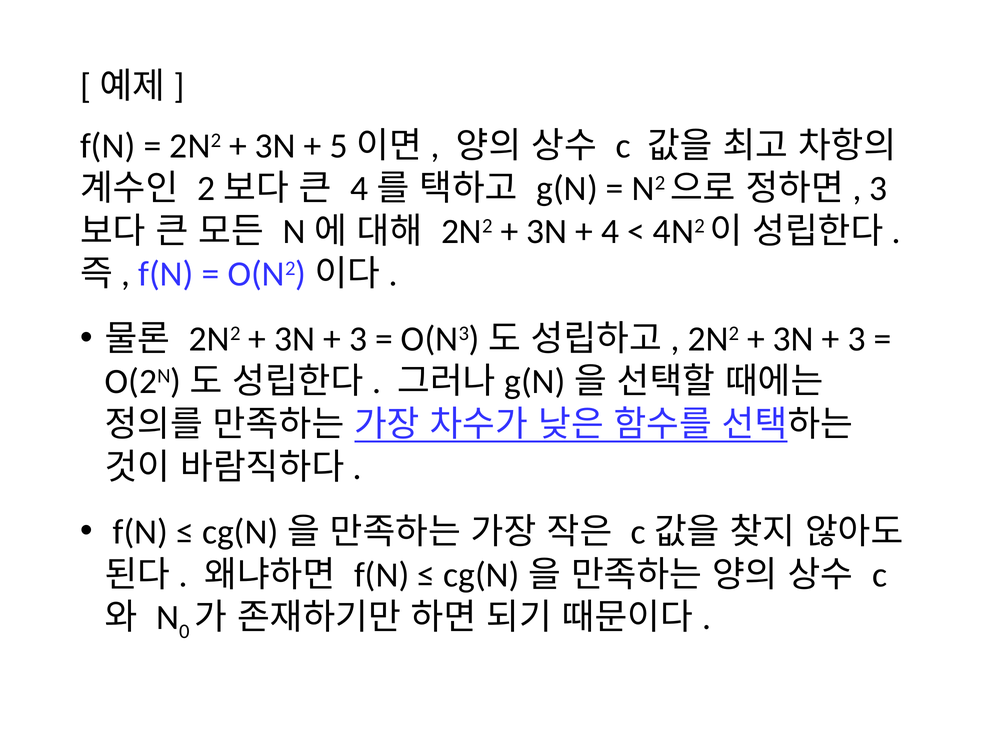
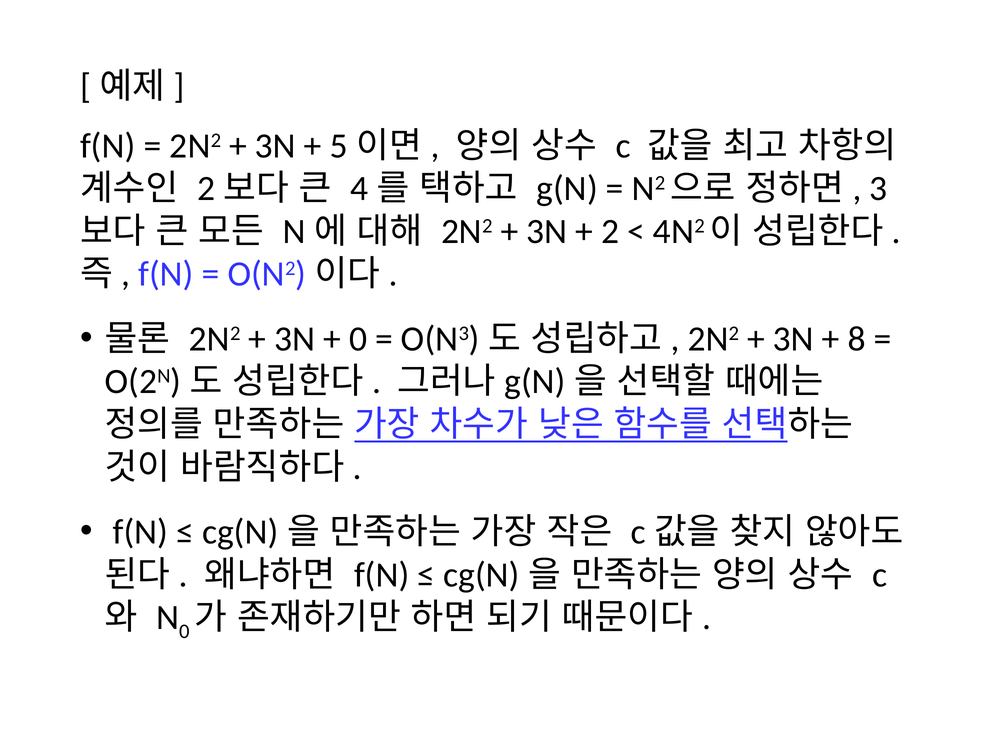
4: 4 -> 2 (610, 232)
3: 3 -> 0 (358, 339)
3: 3 -> 8 (857, 339)
